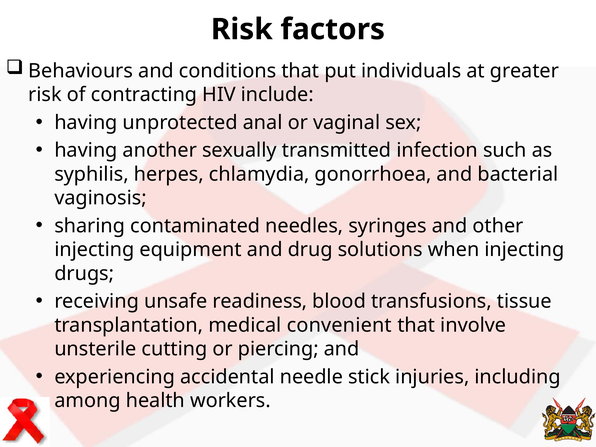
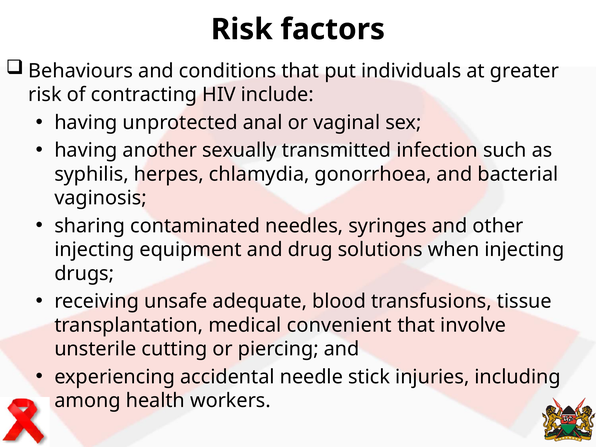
readiness: readiness -> adequate (260, 301)
